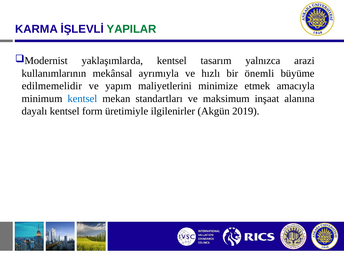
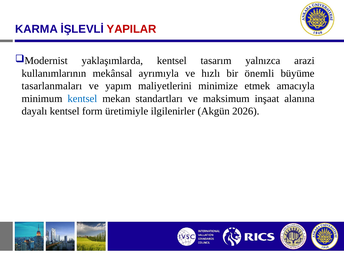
YAPILAR colour: green -> red (132, 29)
edilmemelidir: edilmemelidir -> tasarlanmaları (52, 86)
2019: 2019 -> 2026 (246, 111)
